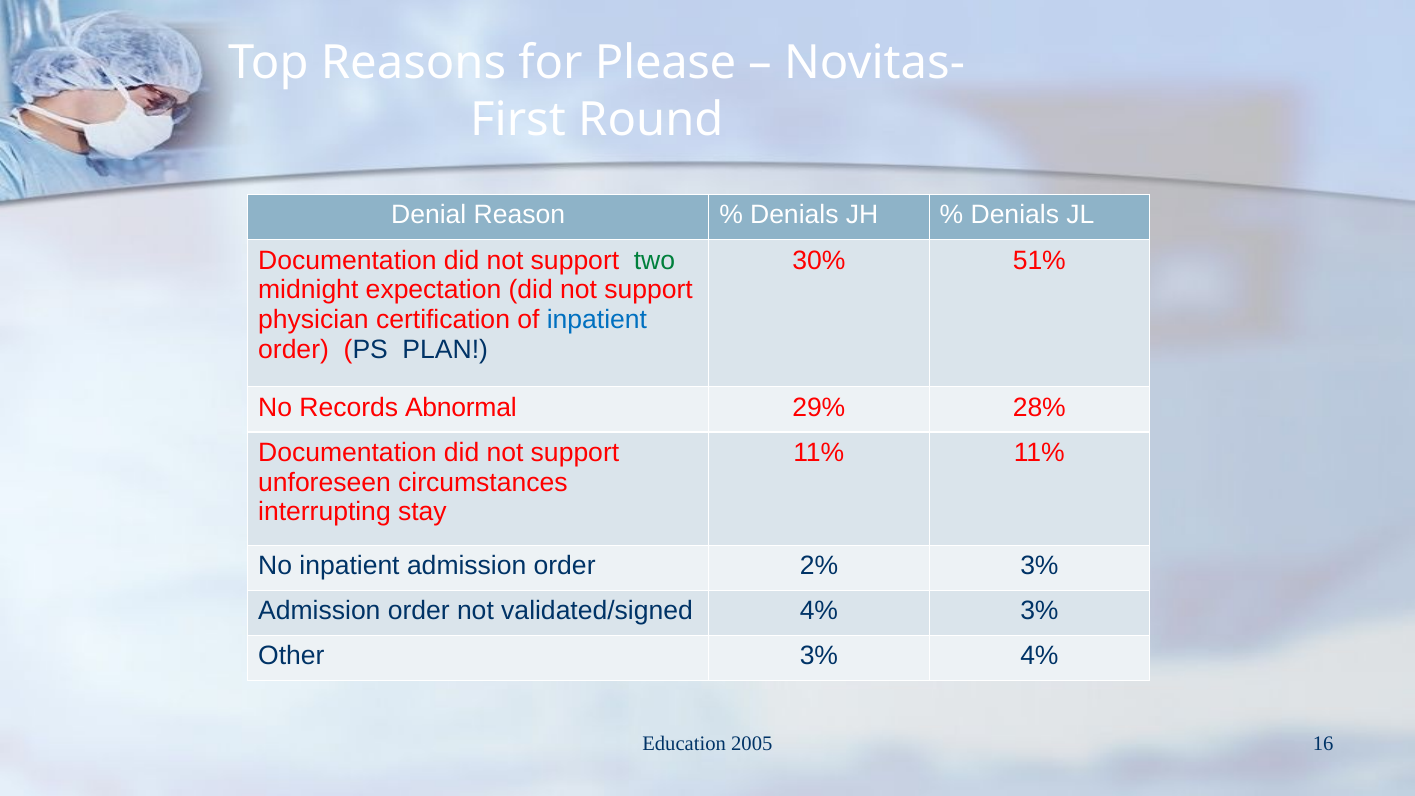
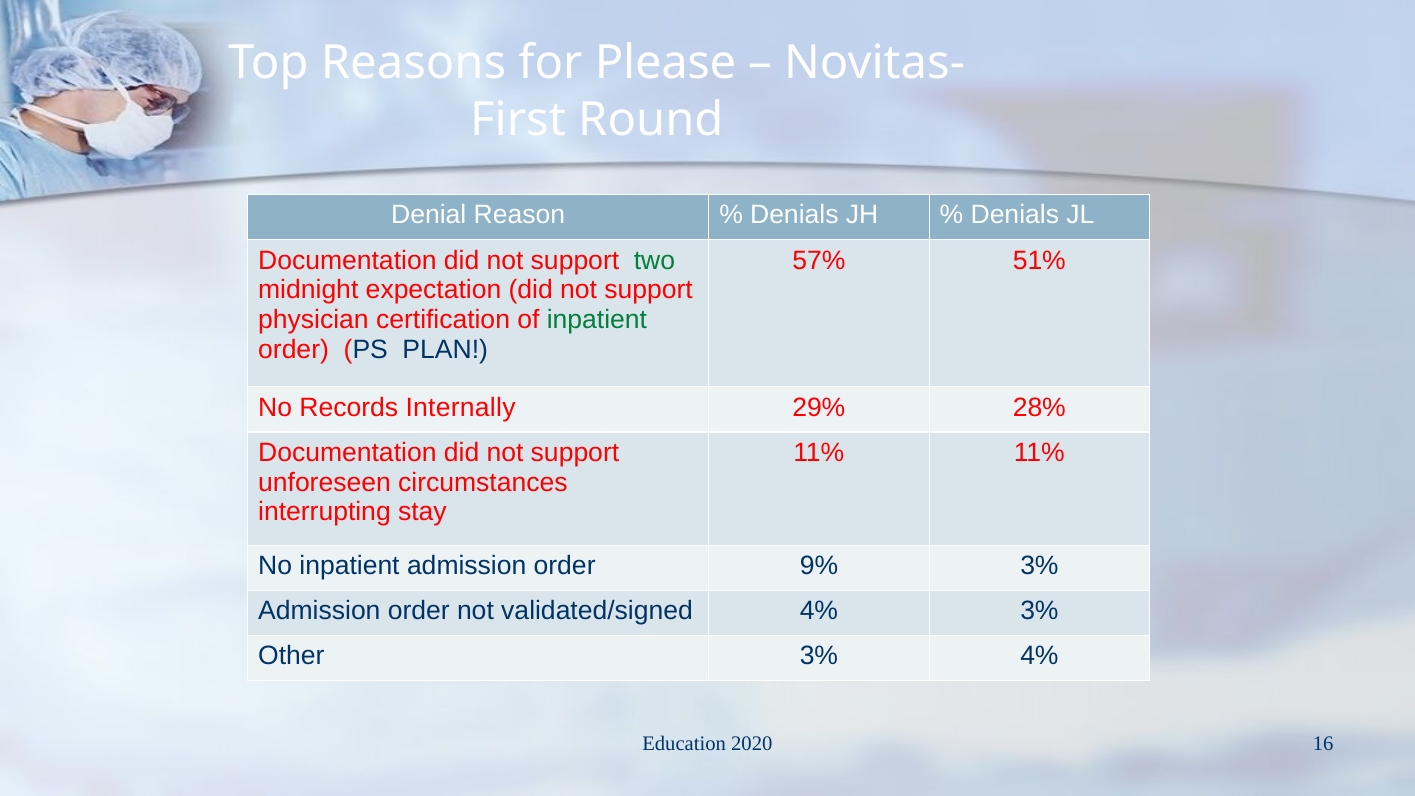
30%: 30% -> 57% (819, 260)
inpatient colour: blue -> green (597, 320)
Abnormal: Abnormal -> Internally (461, 407)
2%: 2% -> 9% (819, 566)
2005: 2005 -> 2020 (752, 744)
